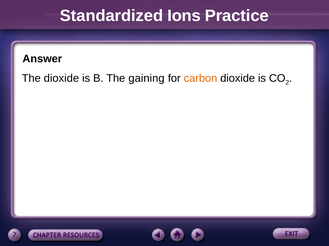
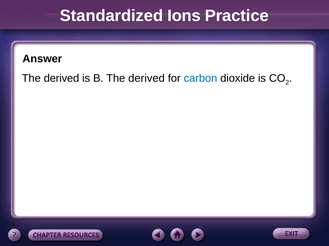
dioxide: dioxide -> derived (62, 79)
B The gaining: gaining -> derived (147, 79)
carbon colour: orange -> blue (200, 79)
